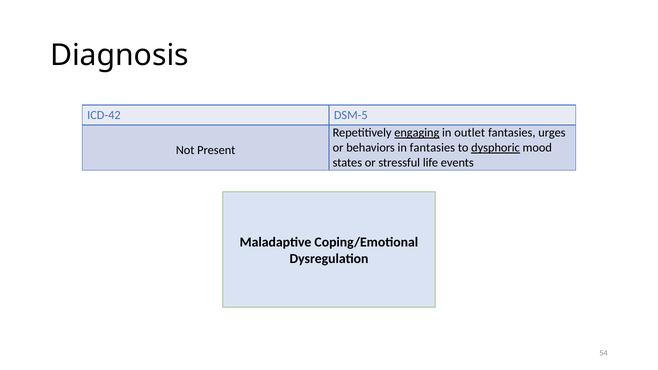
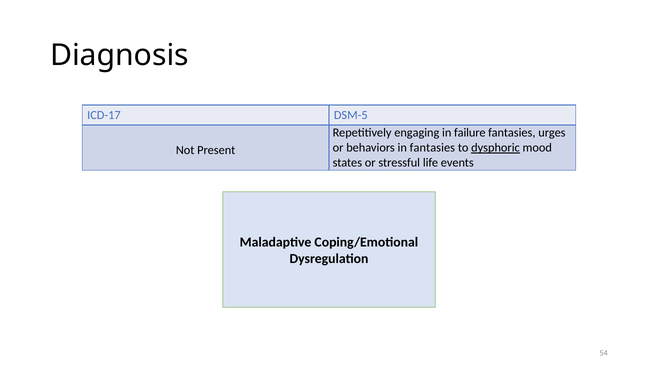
ICD-42: ICD-42 -> ICD-17 (104, 115)
engaging underline: present -> none (417, 133)
outlet: outlet -> failure (470, 133)
